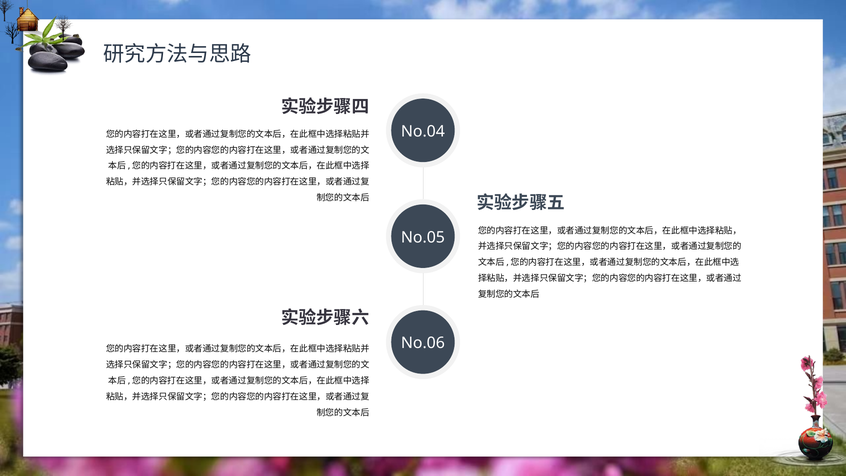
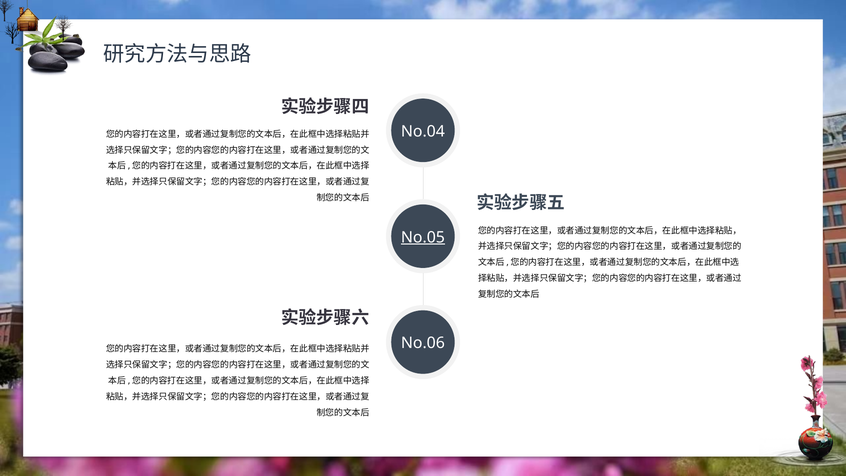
No.05 underline: none -> present (423, 237)
